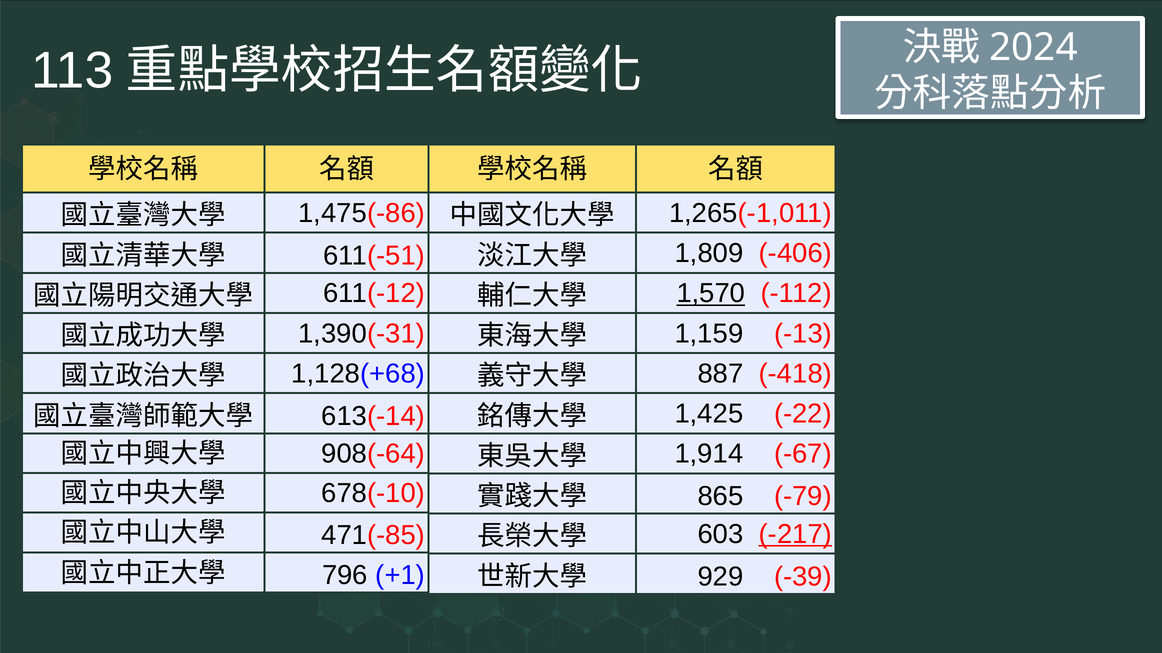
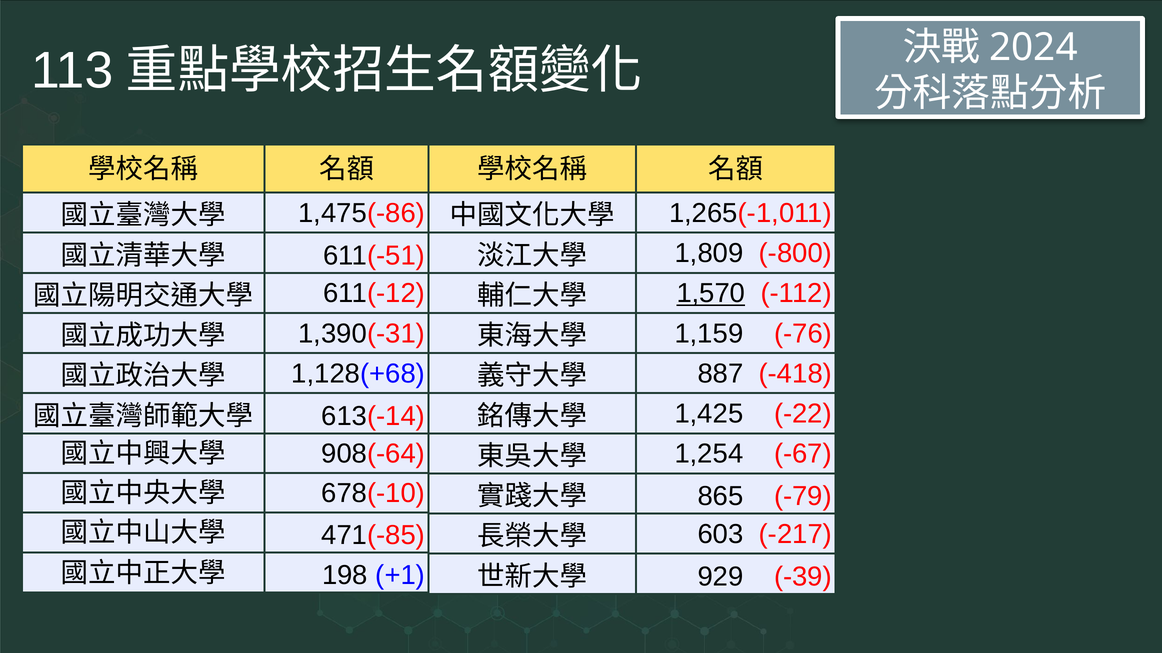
-406: -406 -> -800 (795, 253)
-13: -13 -> -76 (803, 334)
1,914: 1,914 -> 1,254 (709, 454)
-217 underline: present -> none (795, 535)
796: 796 -> 198 (345, 576)
